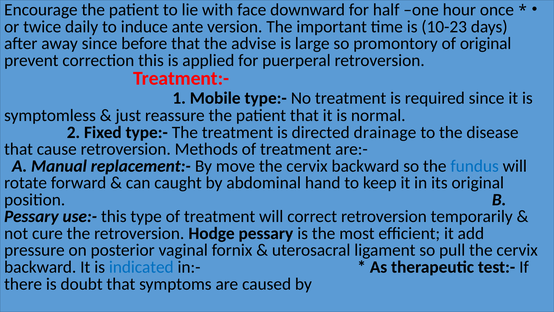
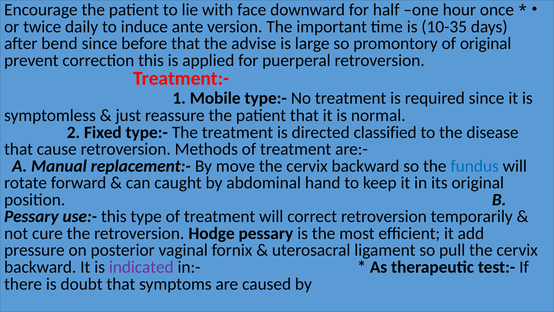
10-23: 10-23 -> 10-35 (444, 27)
away: away -> bend (59, 43)
drainage: drainage -> classified (385, 132)
indicated colour: blue -> purple (141, 267)
